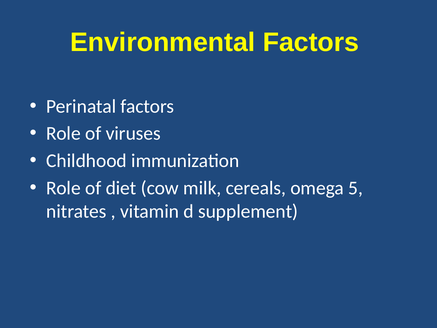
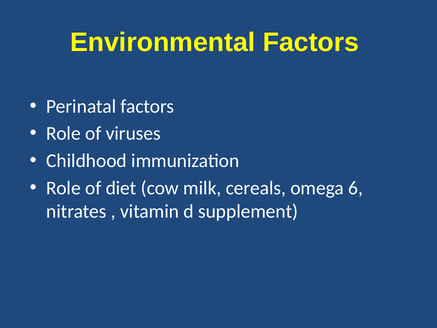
5: 5 -> 6 (356, 188)
